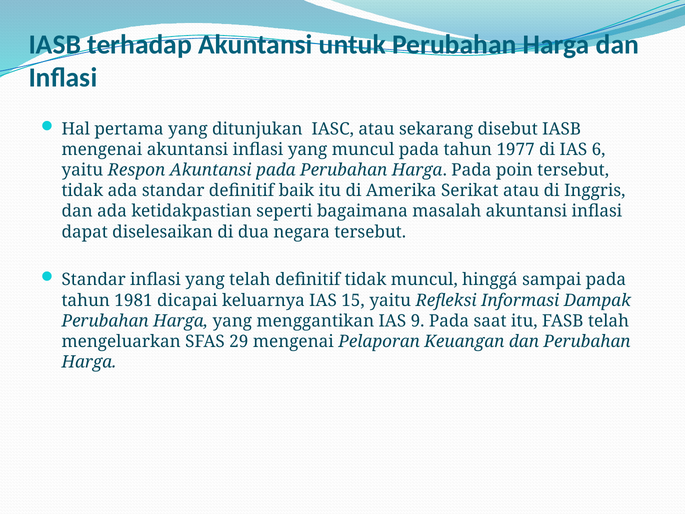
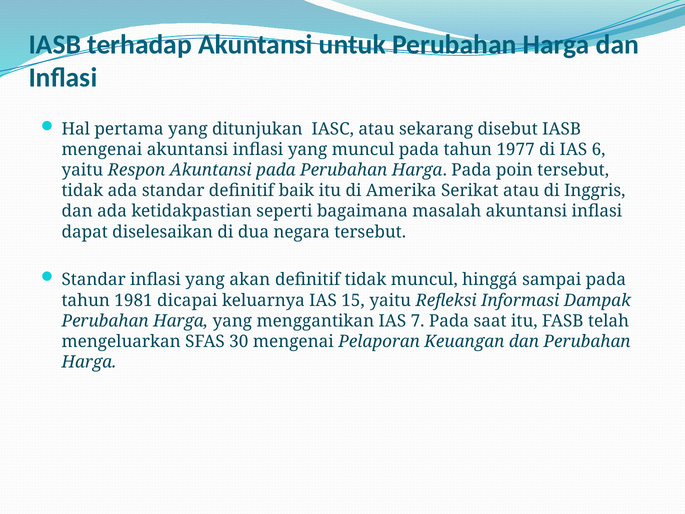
yang telah: telah -> akan (250, 280)
9: 9 -> 7 (418, 321)
29: 29 -> 30 (239, 341)
